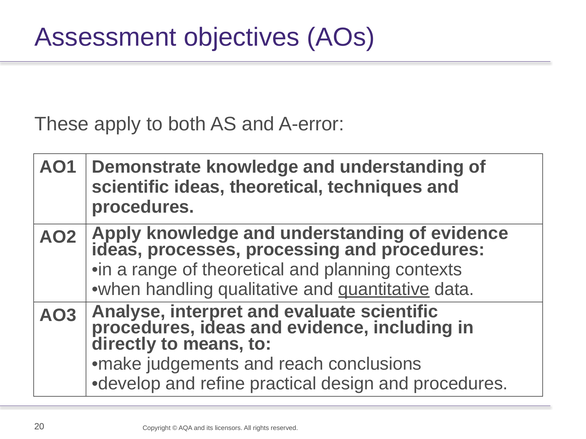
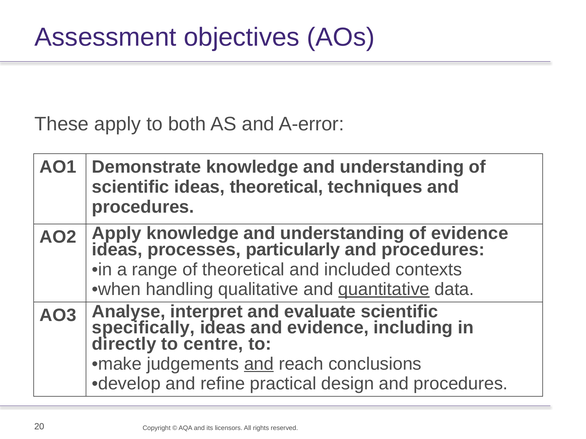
processing: processing -> particularly (293, 250)
planning: planning -> included (358, 270)
procedures: procedures -> specifically (143, 328)
means: means -> centre (213, 344)
and underline: none -> present (259, 364)
